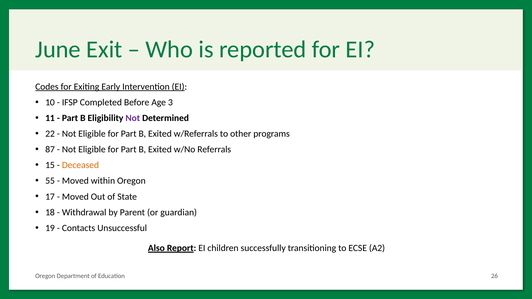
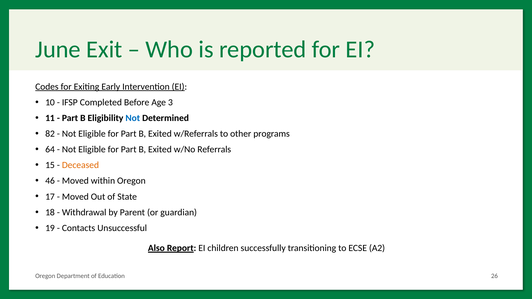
Not colour: purple -> blue (133, 118)
22: 22 -> 82 (50, 134)
87: 87 -> 64 (50, 150)
55: 55 -> 46 (50, 181)
